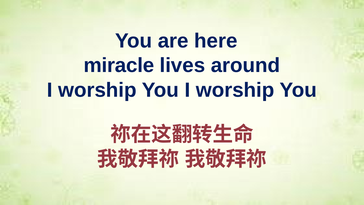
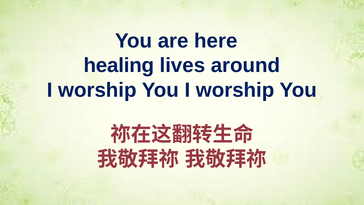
miracle: miracle -> healing (119, 65)
